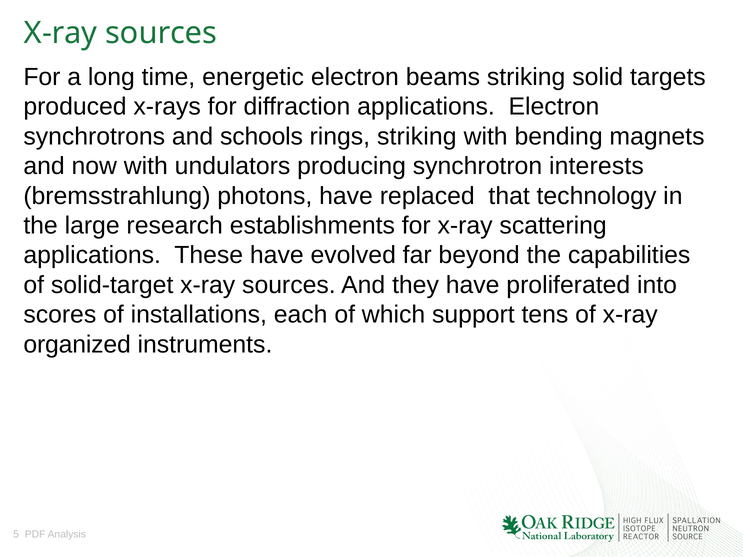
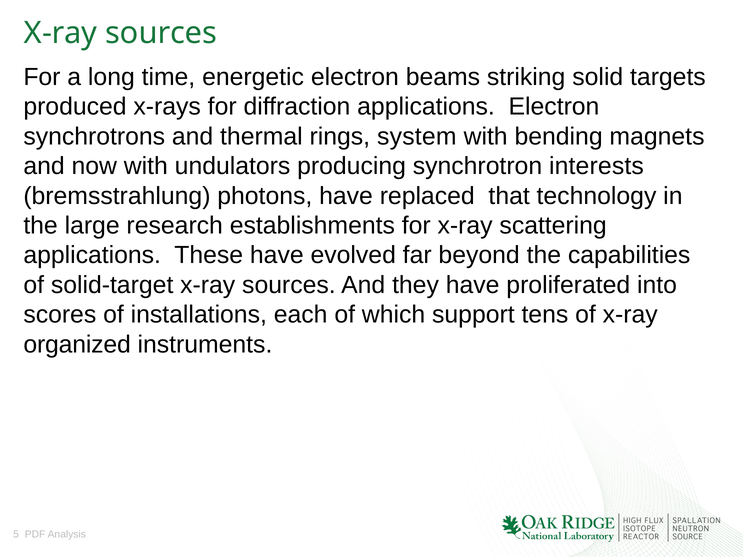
schools: schools -> thermal (261, 137)
rings striking: striking -> system (417, 137)
